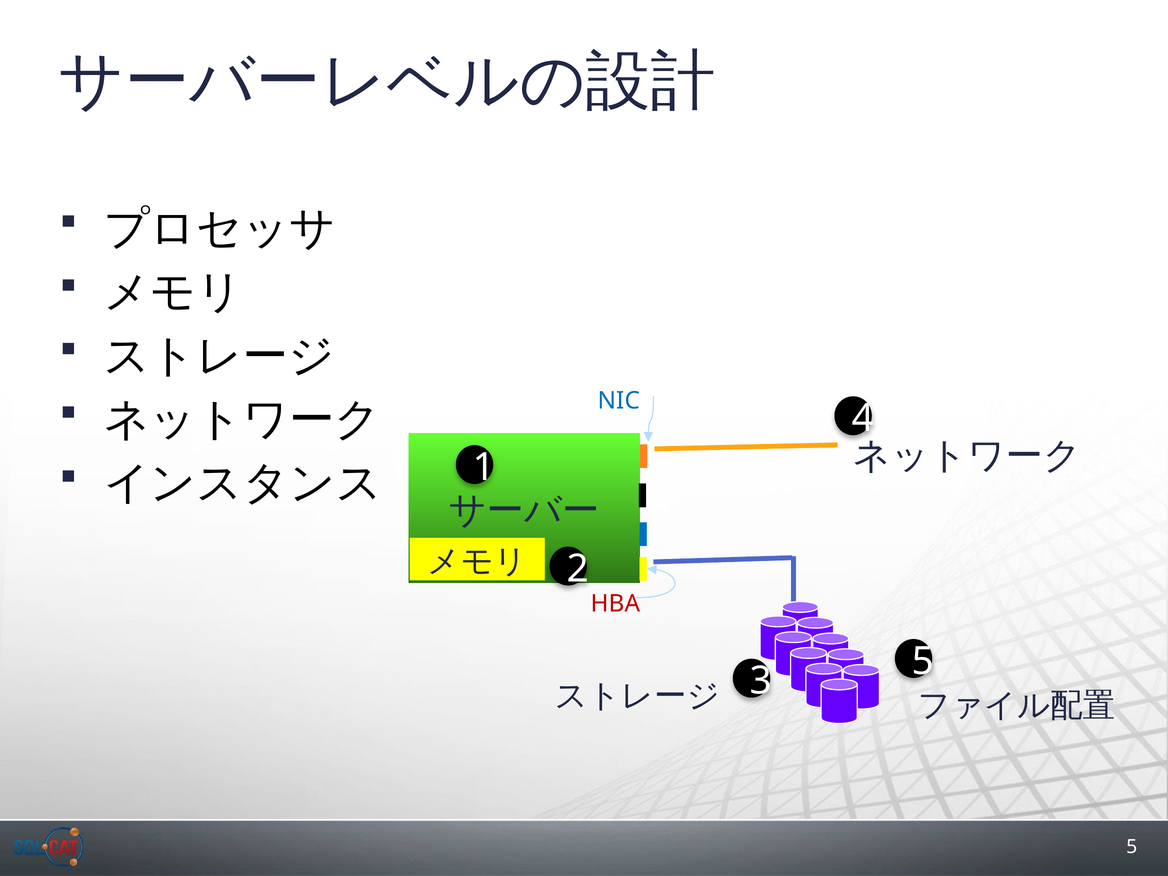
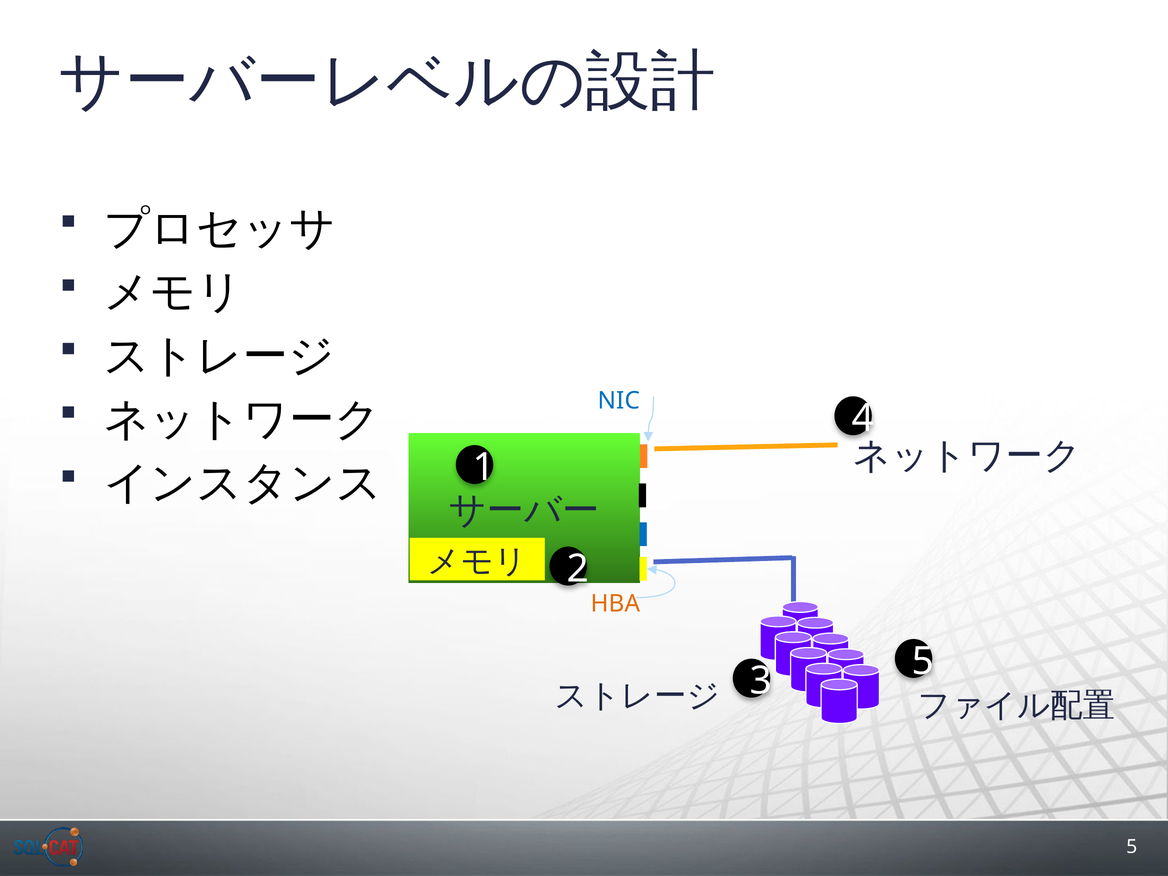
HBA colour: red -> orange (616, 604)
